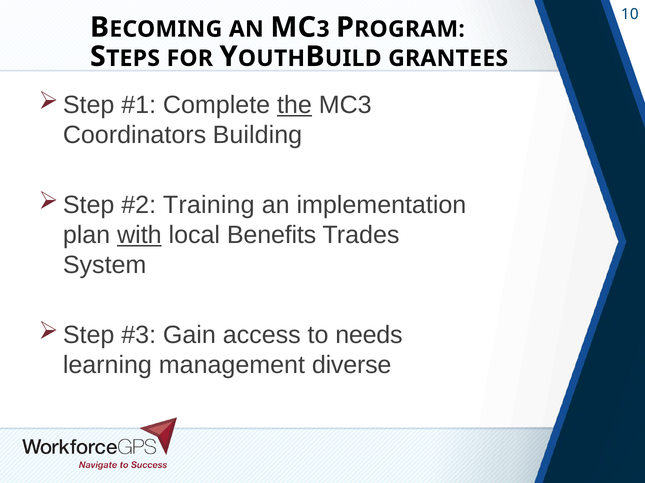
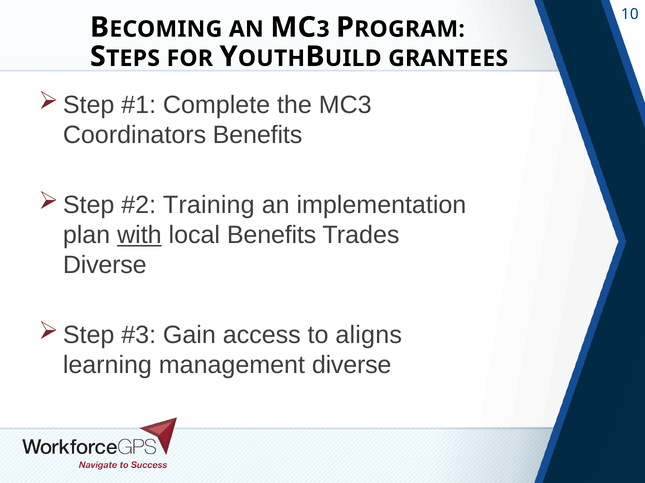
the underline: present -> none (294, 105)
Coordinators Building: Building -> Benefits (258, 135)
System: System -> Diverse (105, 266)
needs: needs -> aligns (369, 336)
